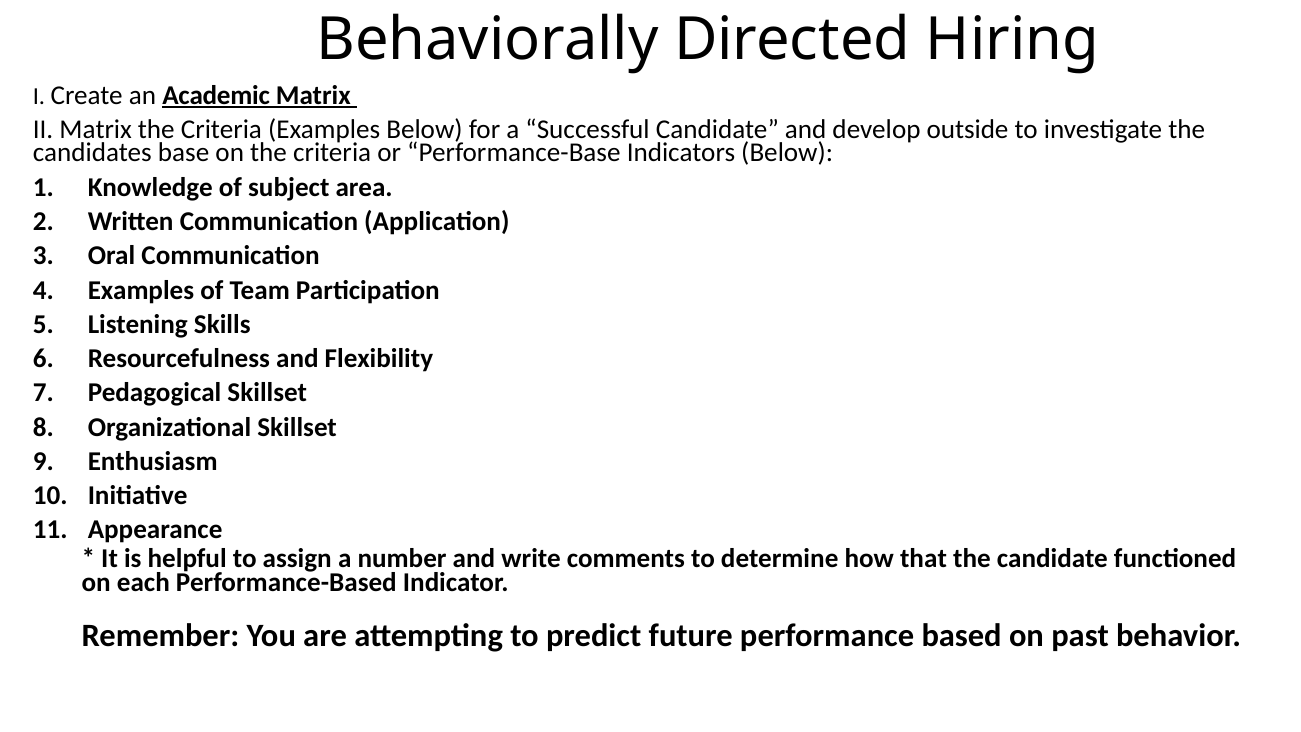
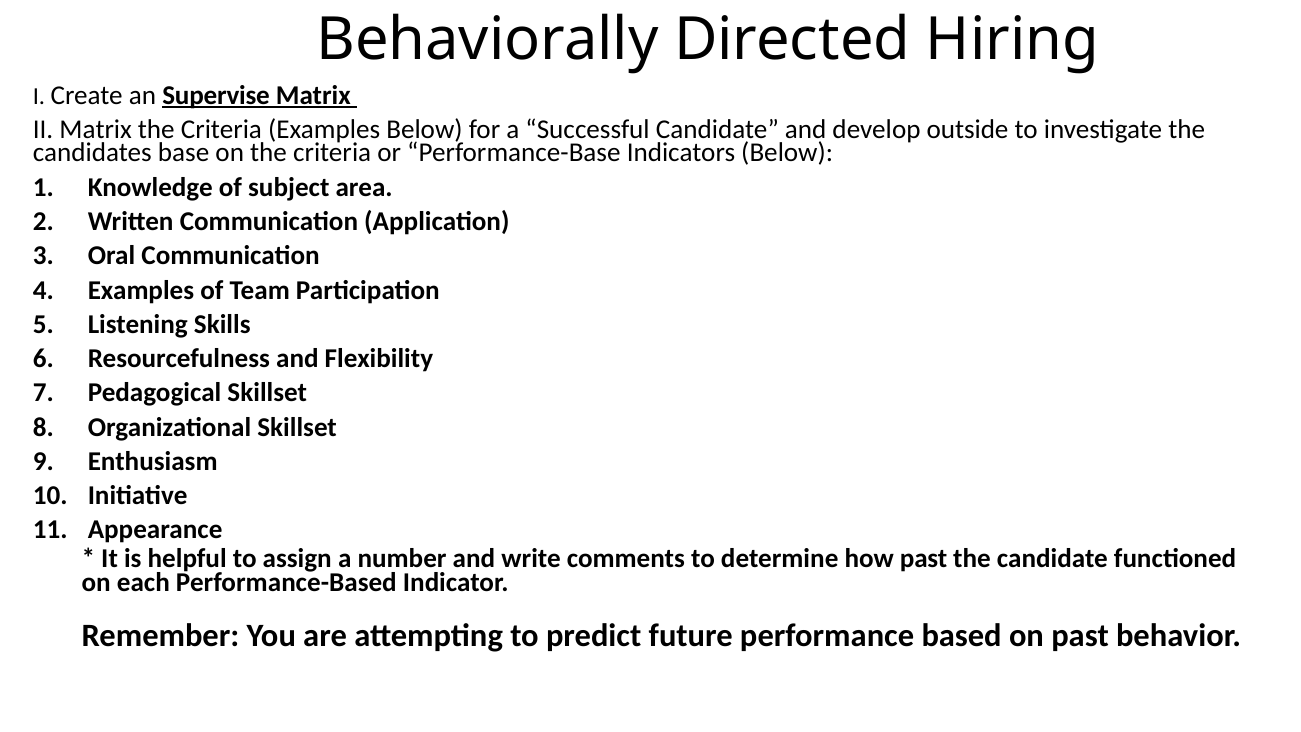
Academic: Academic -> Supervise (216, 95)
how that: that -> past (924, 559)
